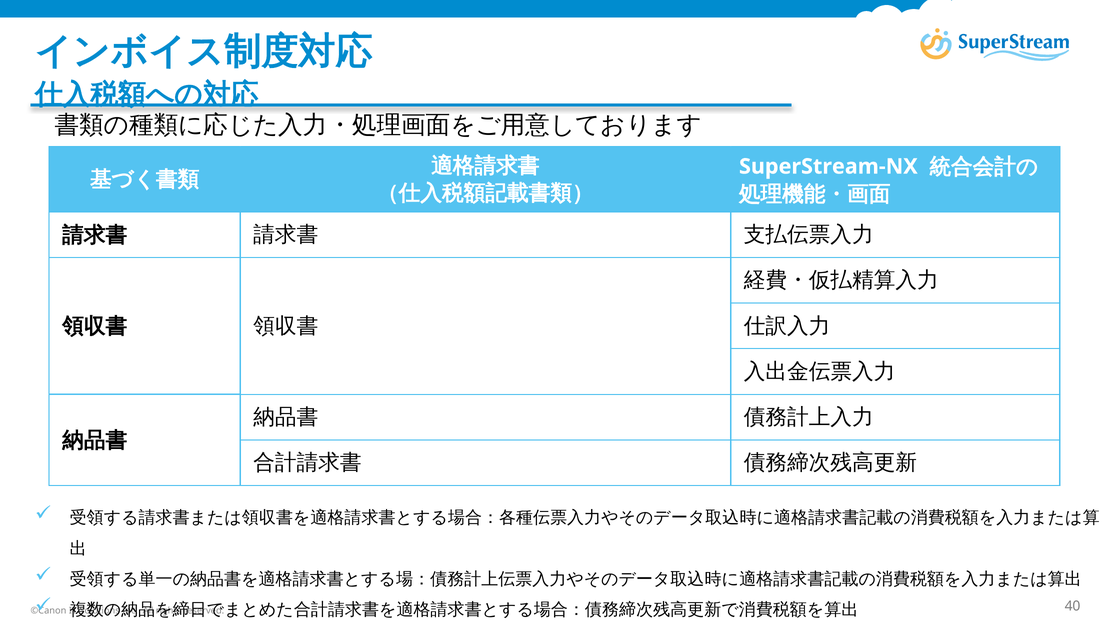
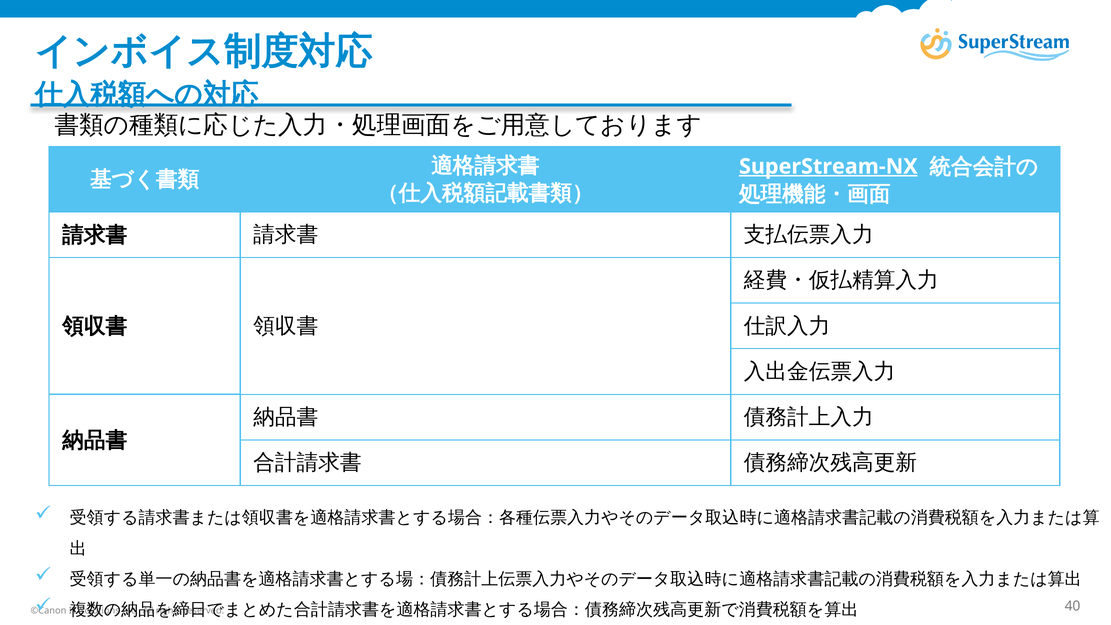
SuperStream-NX underline: none -> present (828, 167)
